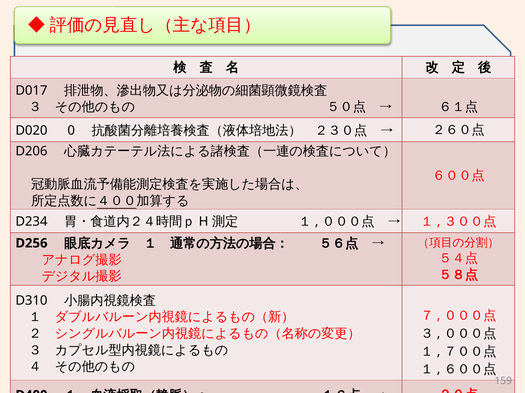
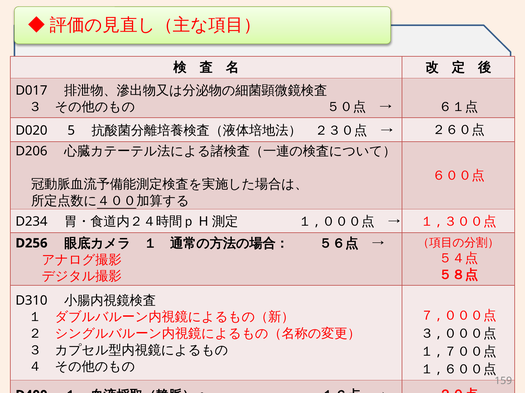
0: 0 -> 5 (71, 131)
